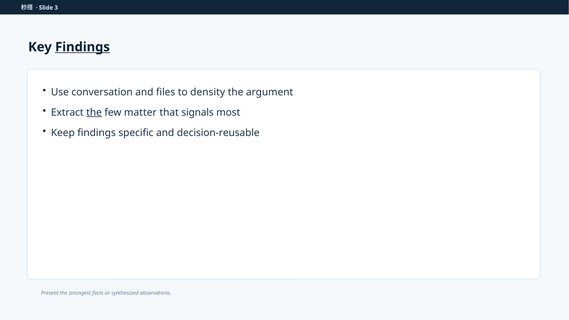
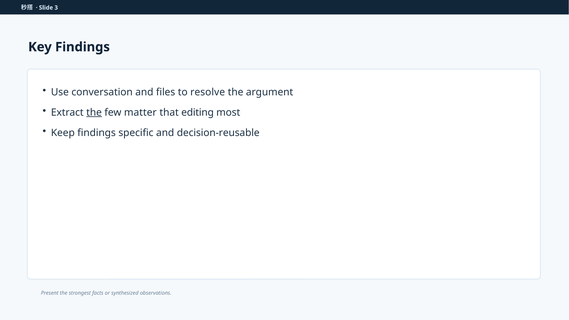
Findings underline: present -> none (82, 47)
density: density -> resolve (208, 92)
signals: signals -> editing (198, 112)
